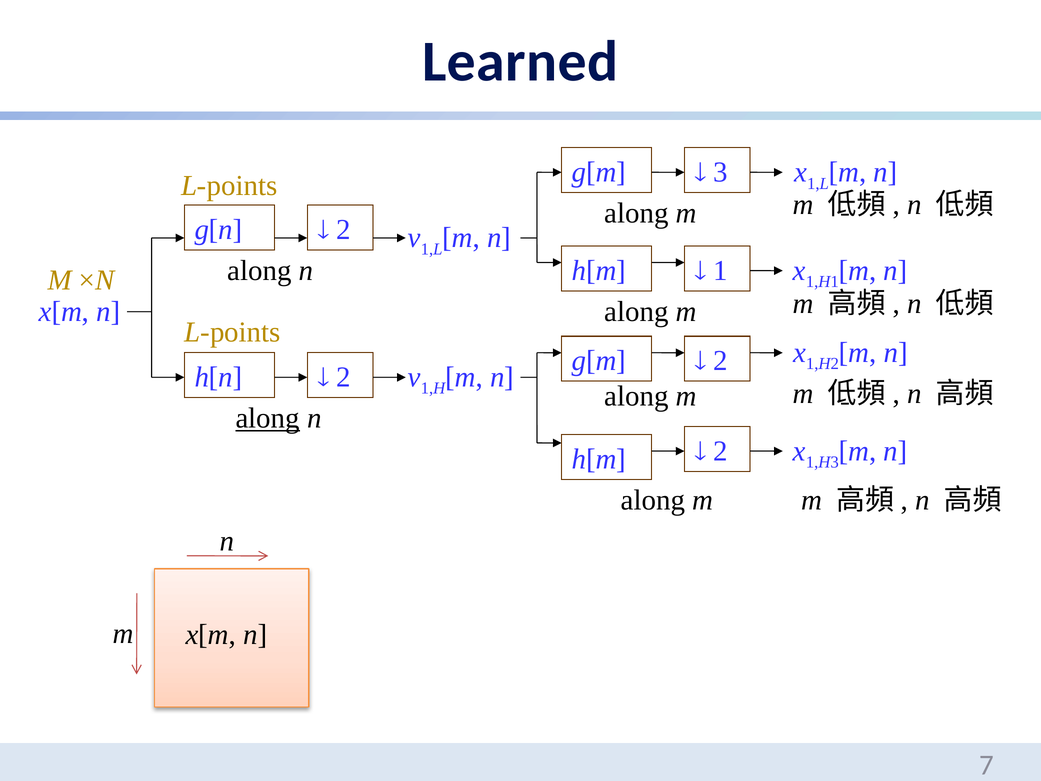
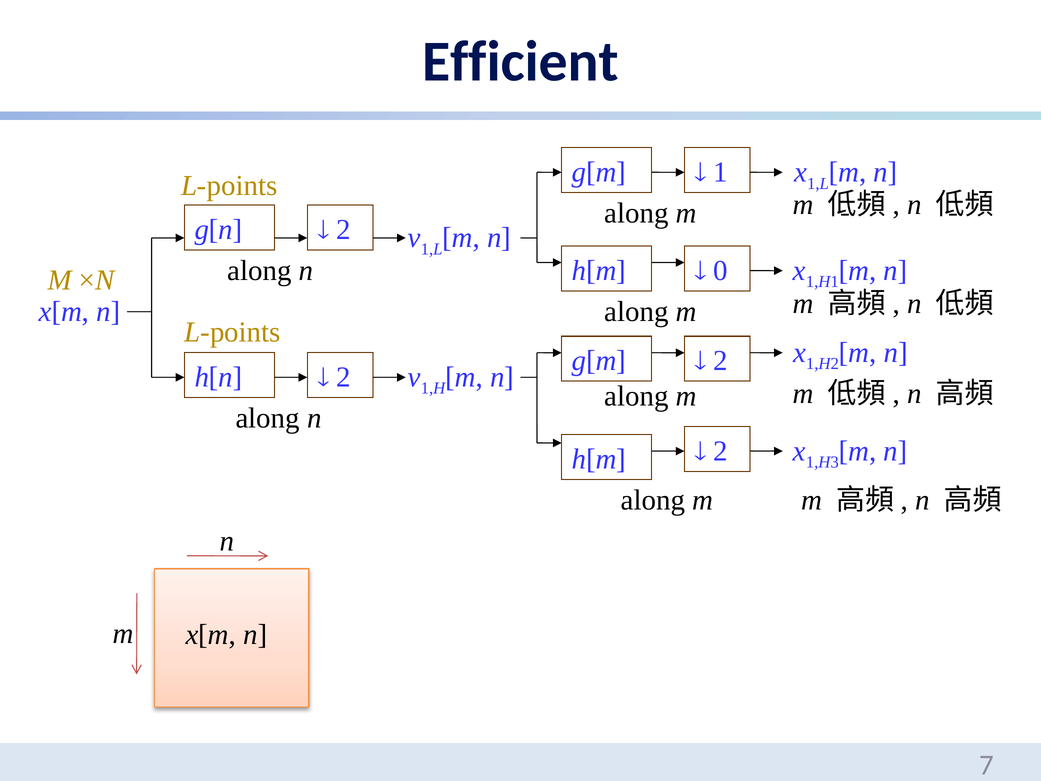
Learned: Learned -> Efficient (520, 62)
3: 3 -> 1 (721, 172)
1: 1 -> 0 (721, 270)
along underline: present -> none (268, 418)
